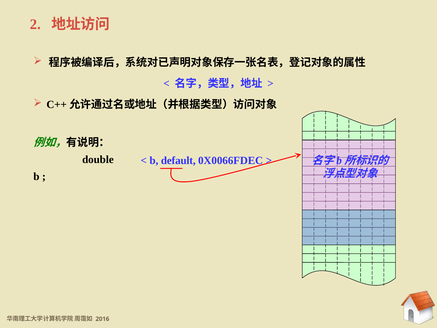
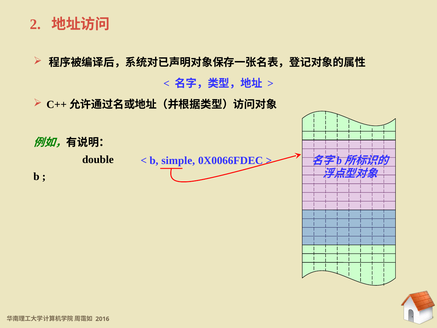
default: default -> simple (178, 160)
